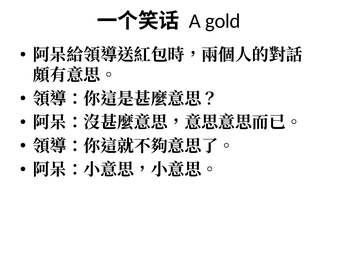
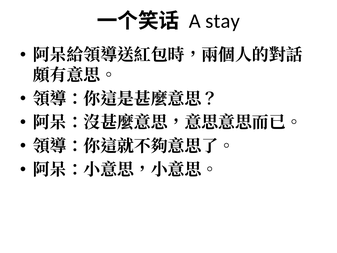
gold: gold -> stay (223, 21)
